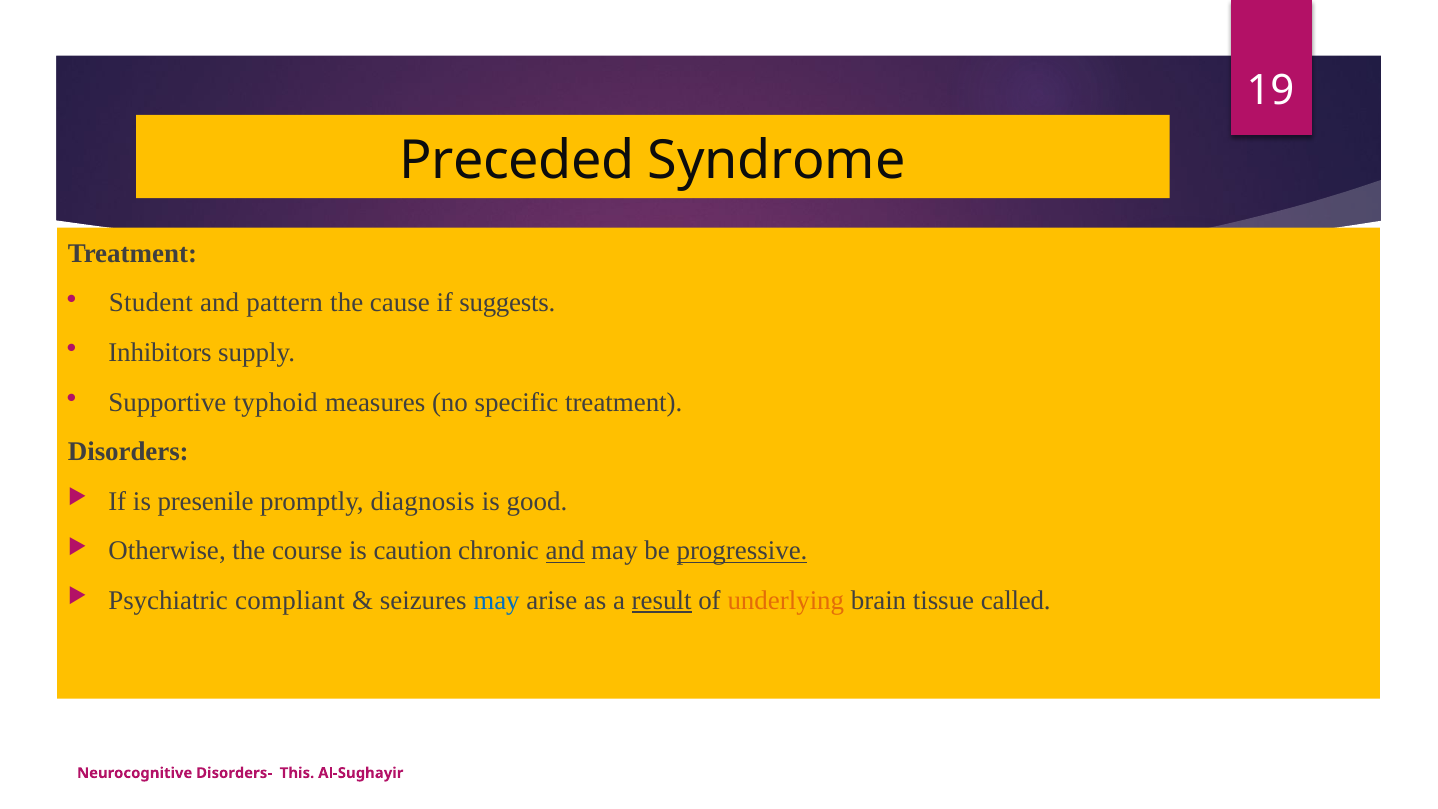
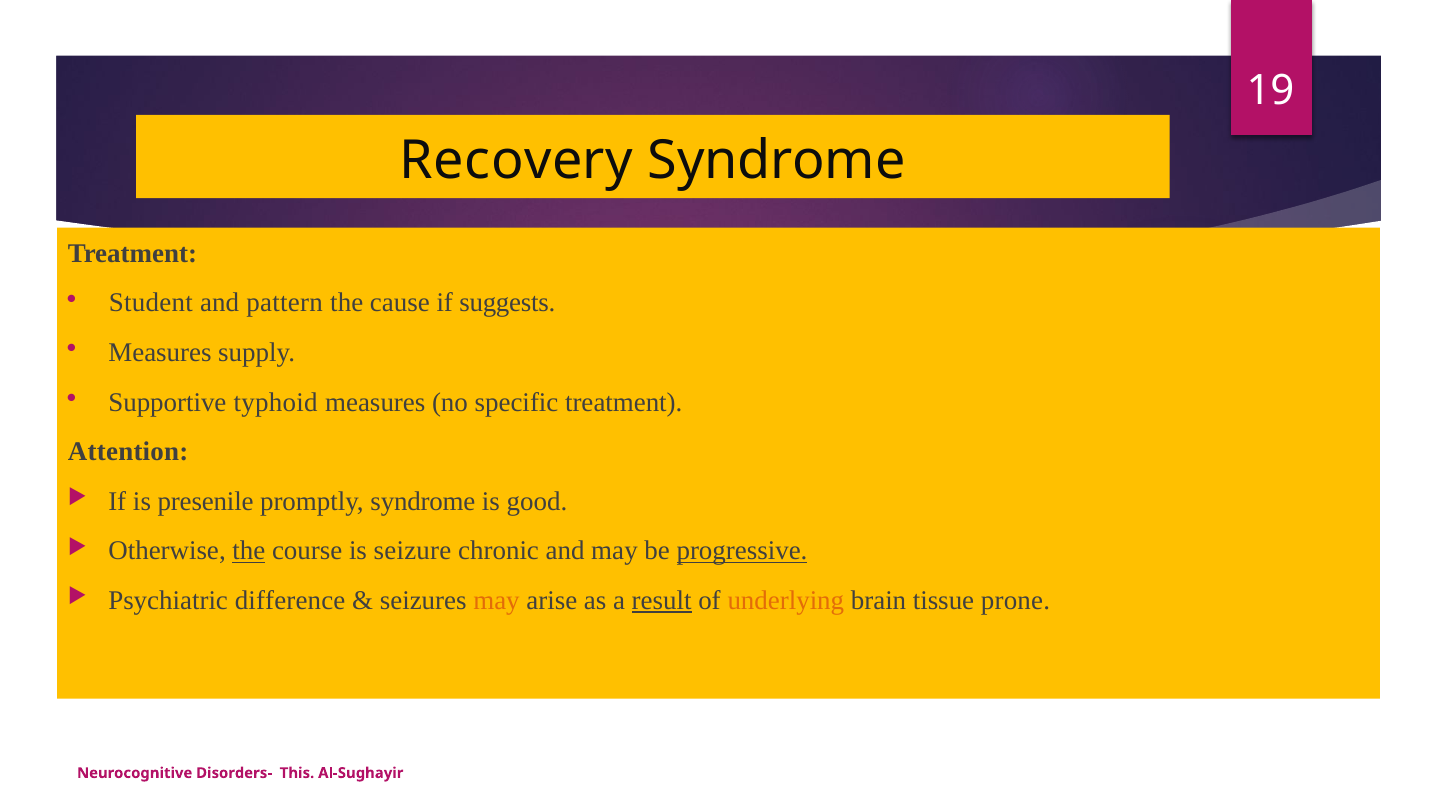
Preceded: Preceded -> Recovery (517, 160)
Inhibitors: Inhibitors -> Measures (160, 353)
Disorders: Disorders -> Attention (128, 452)
promptly diagnosis: diagnosis -> syndrome (423, 501)
the underline: none -> present (249, 551)
caution: caution -> seizure (413, 551)
and underline: present -> none (565, 551)
compliant: compliant -> difference (290, 601)
may colour: blue -> orange (497, 601)
called: called -> prone (1015, 601)
